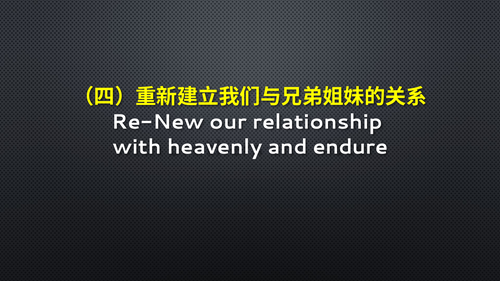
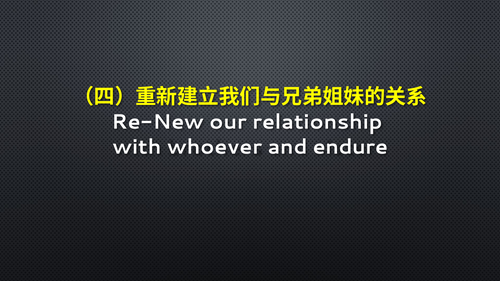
heavenly: heavenly -> whoever (215, 147)
